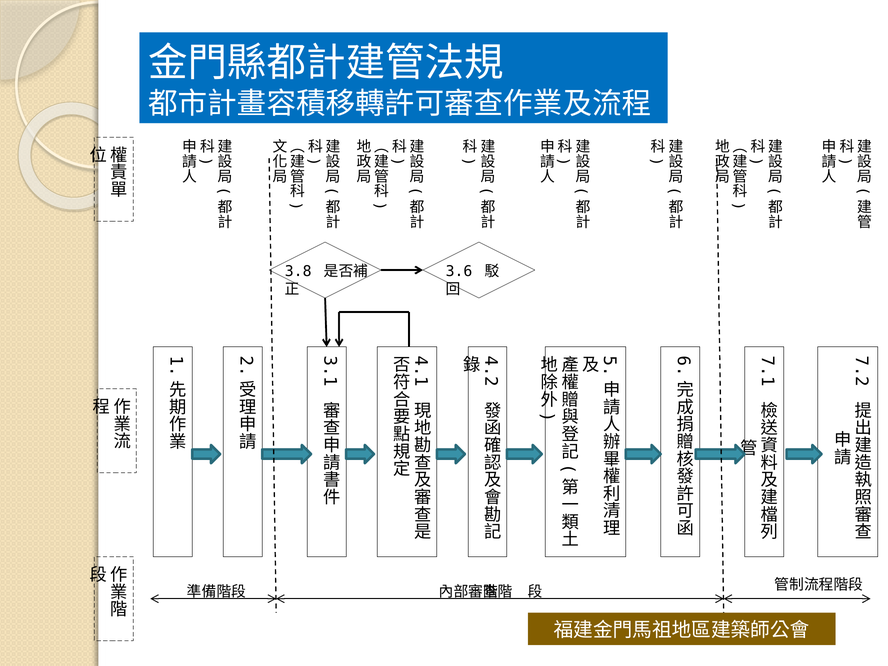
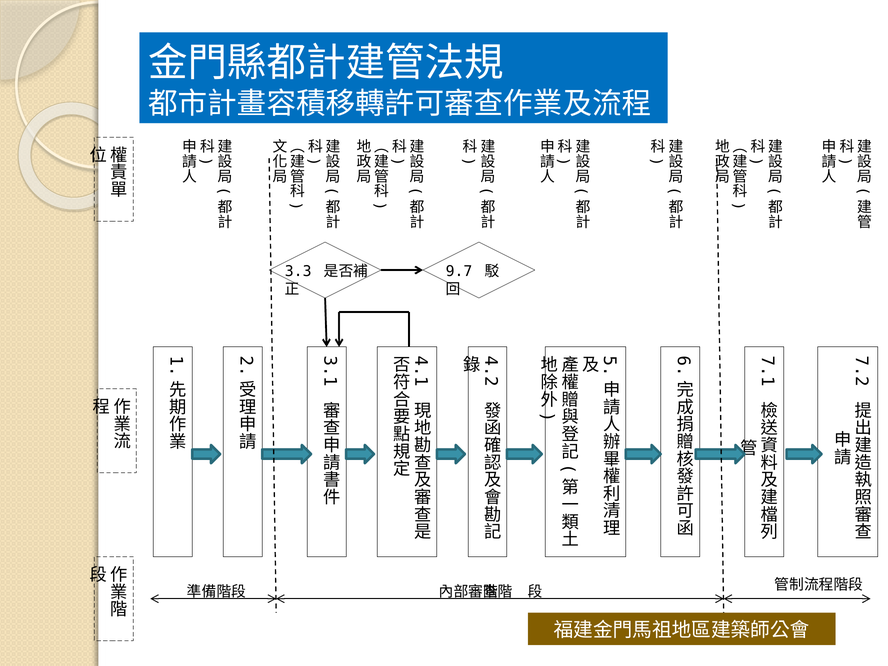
3.8: 3.8 -> 3.3 (298, 271)
3.6: 3.6 -> 9.7 (459, 271)
